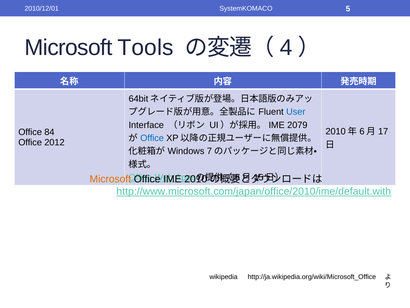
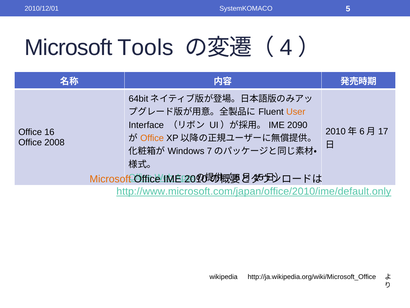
User colour: blue -> orange (296, 112)
2079: 2079 -> 2090 (297, 125)
84: 84 -> 16 (49, 132)
Office colour: blue -> orange (152, 138)
2012: 2012 -> 2008 (54, 142)
http://www.microsoft.com/japan/office/2010/ime/default.with: http://www.microsoft.com/japan/office/2010/ime/default.with -> http://www.microsoft.com/japan/office/2010/ime/default.only (254, 191)
